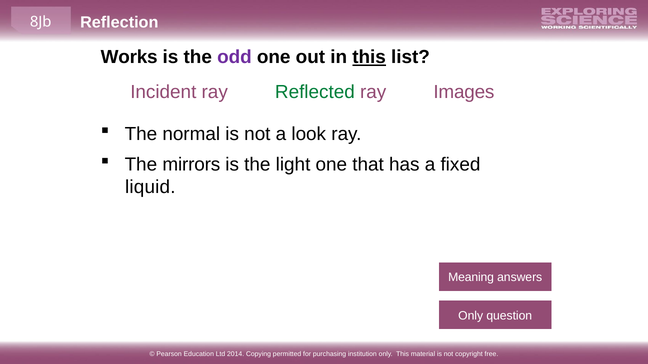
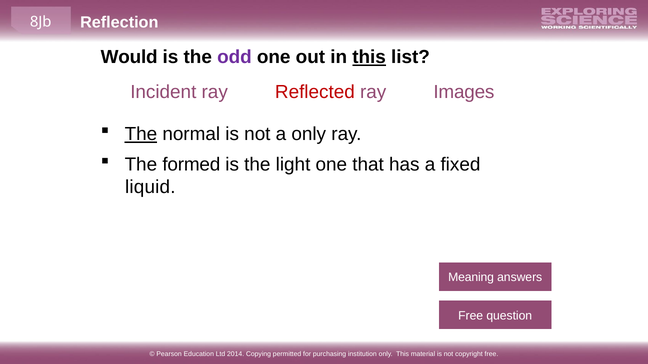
Works: Works -> Would (129, 57)
Reflected colour: green -> red (315, 92)
The underline: none -> present (141, 134)
a look: look -> only (309, 134)
mirrors: mirrors -> formed (191, 165)
Only: Only -> Free (471, 316)
